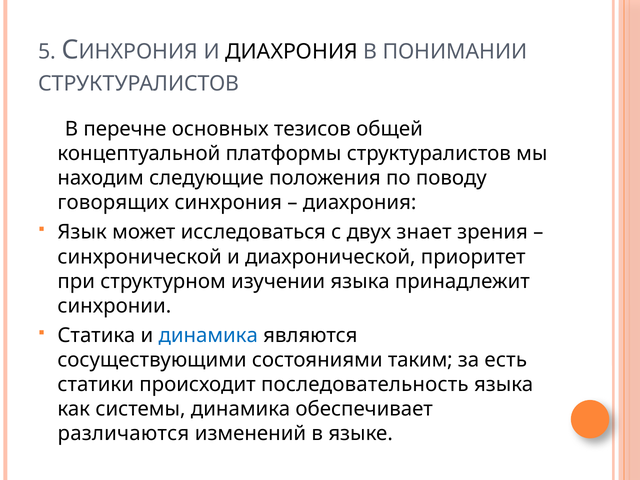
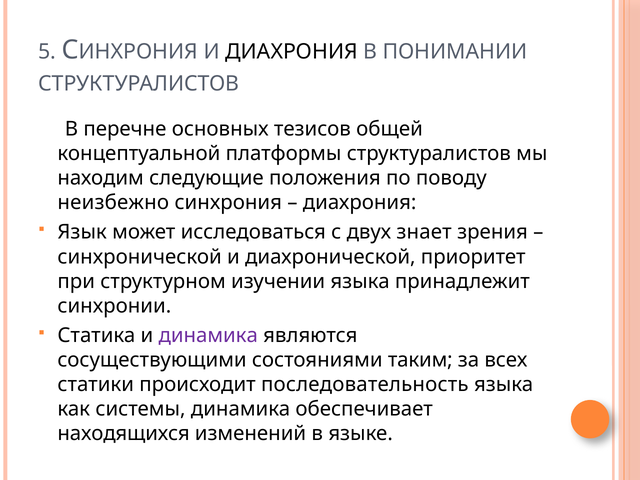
говорящих: говорящих -> неизбежно (113, 202)
динамика colour: blue -> purple (208, 336)
есть: есть -> всех (506, 360)
различаются: различаются -> находящихся (124, 434)
